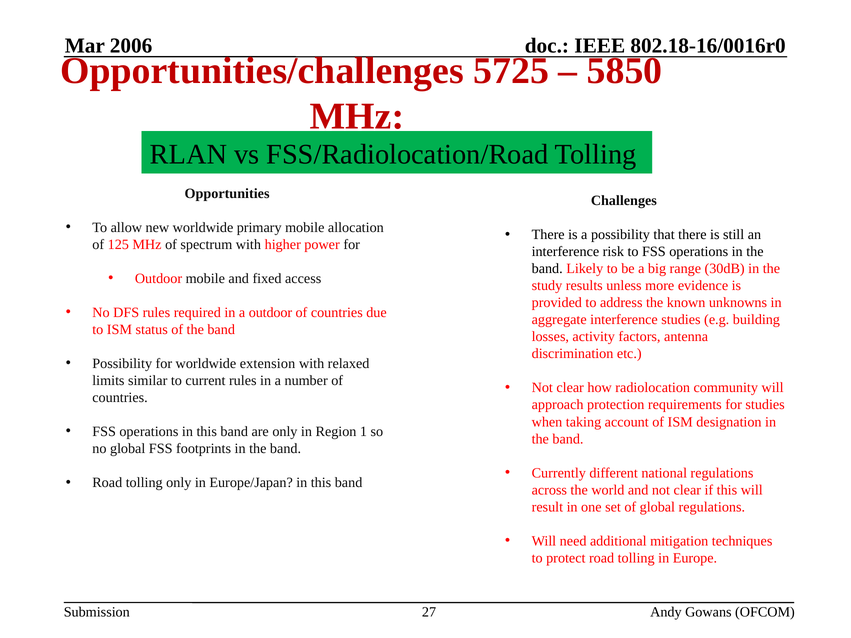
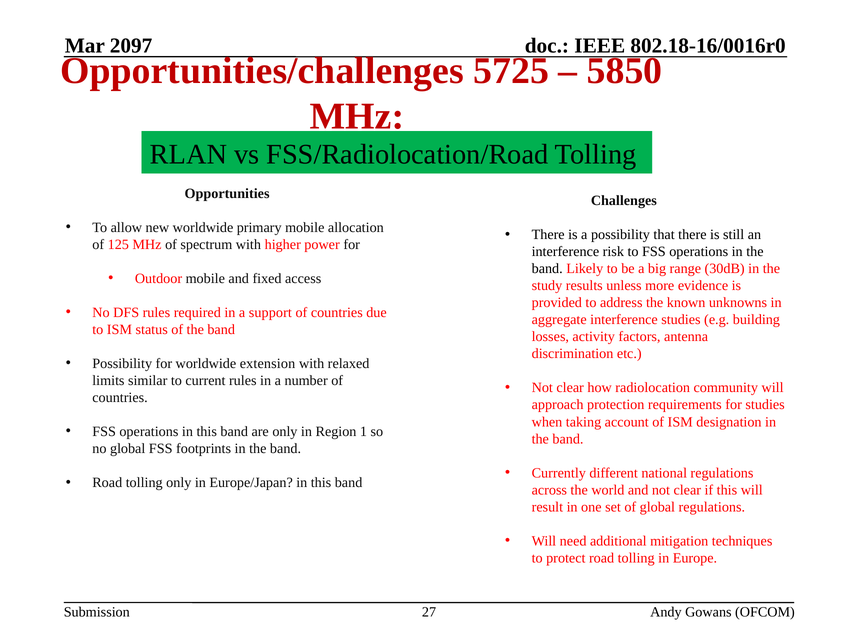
2006: 2006 -> 2097 (131, 46)
a outdoor: outdoor -> support (270, 313)
